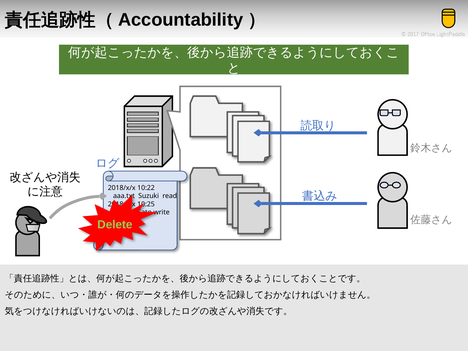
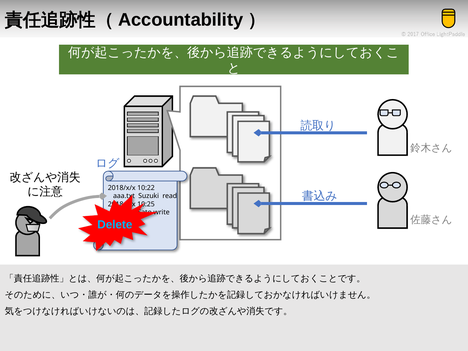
Delete colour: light green -> light blue (115, 225)
